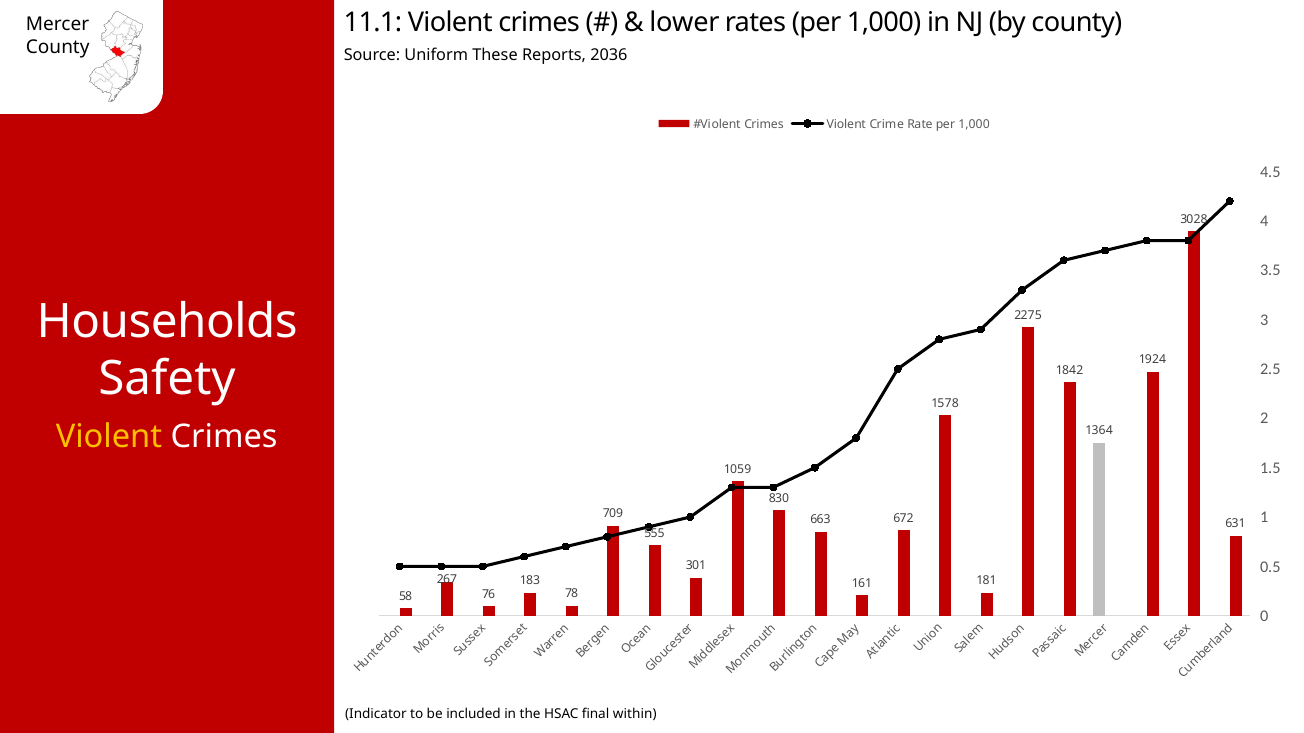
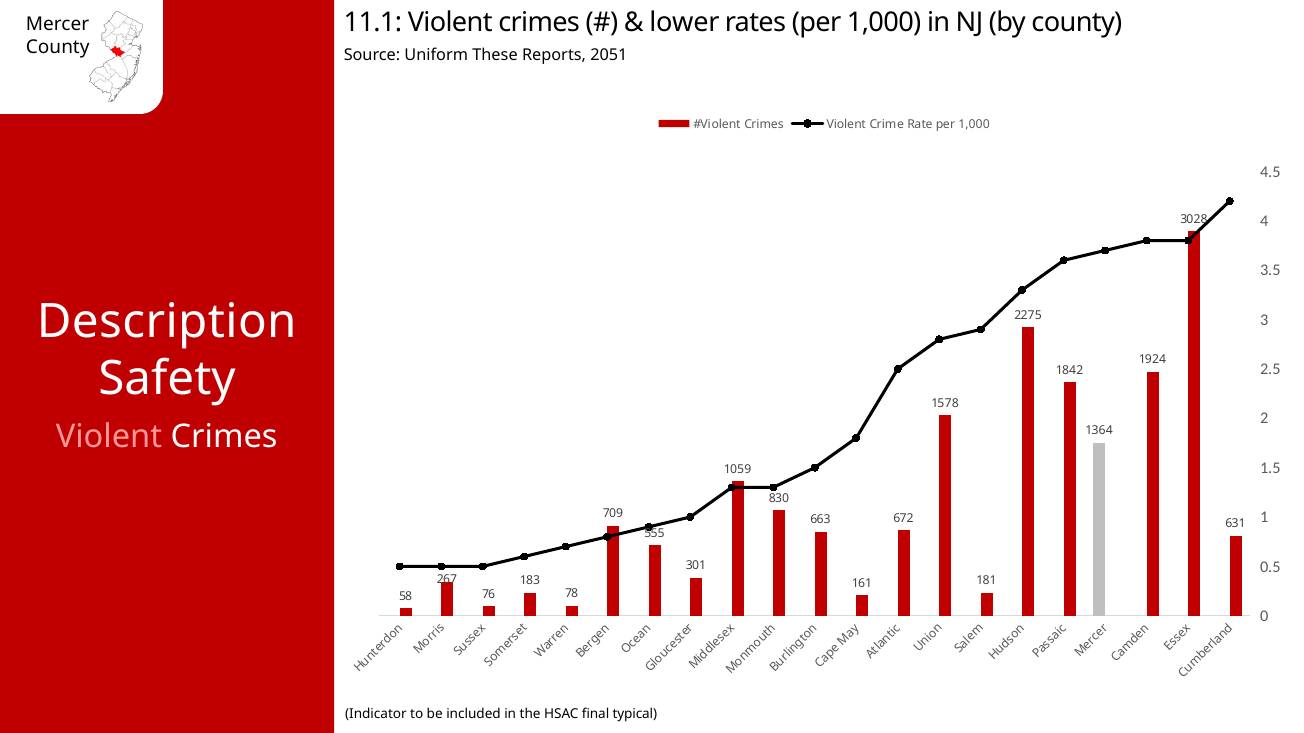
2036: 2036 -> 2051 (609, 55)
Households: Households -> Description (167, 322)
Violent colour: yellow -> pink (109, 437)
within: within -> typical (635, 714)
